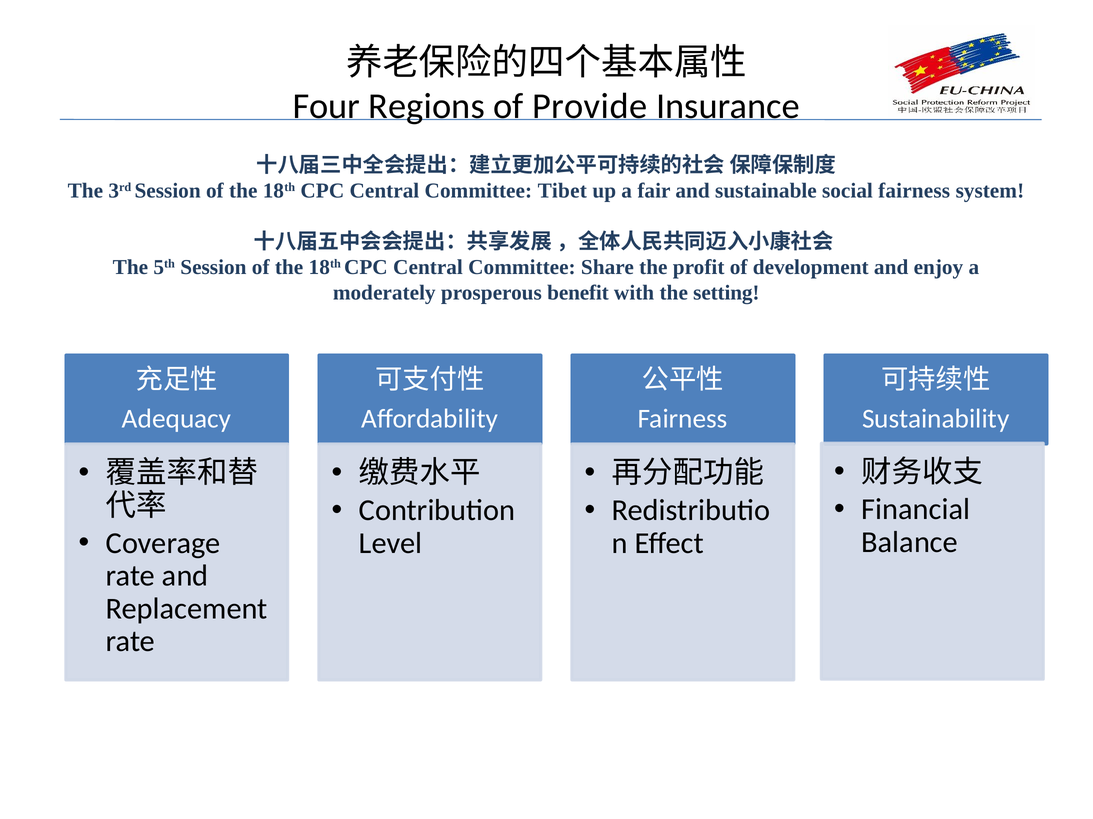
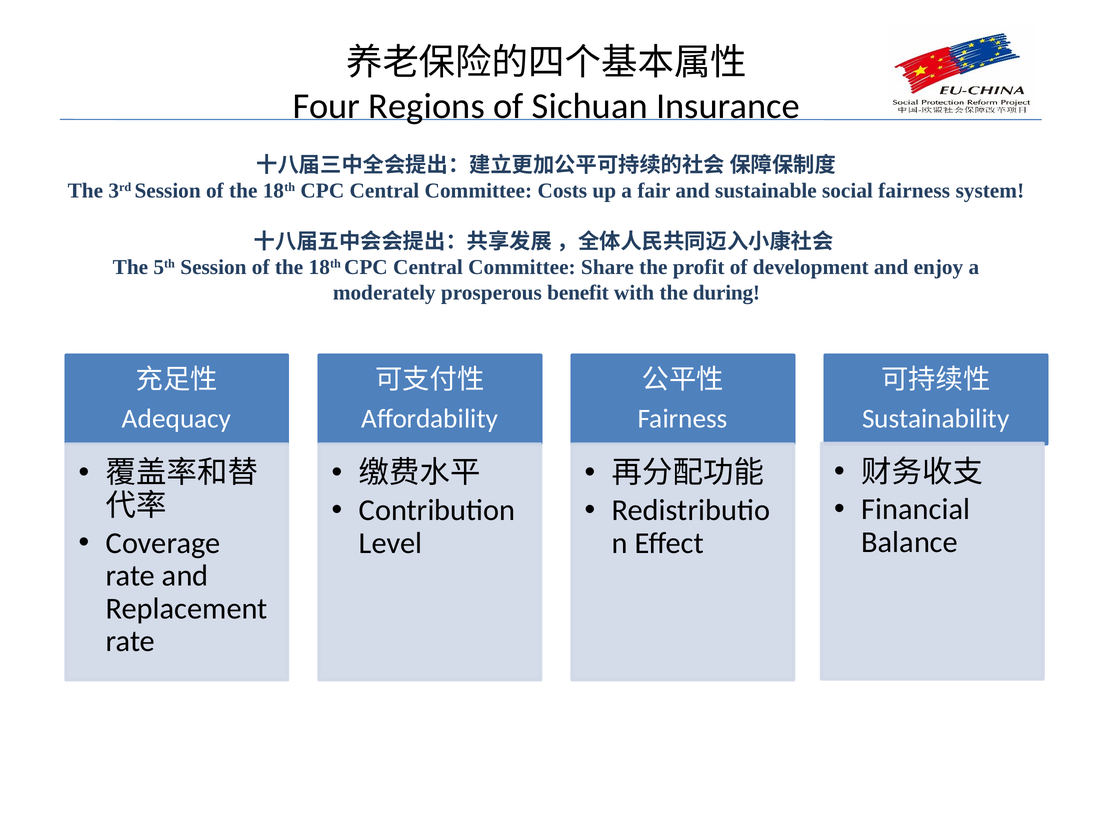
Provide: Provide -> Sichuan (590, 106)
Tibet: Tibet -> Costs (562, 191)
setting: setting -> during (726, 293)
